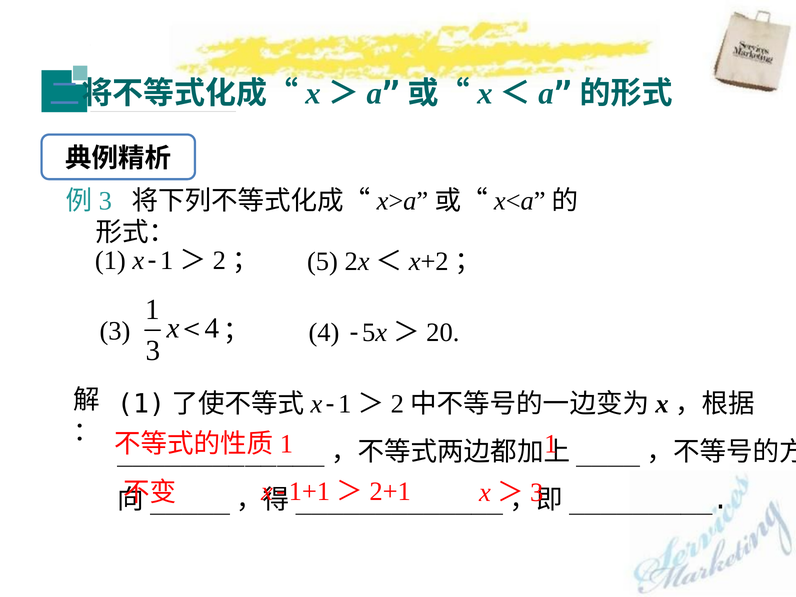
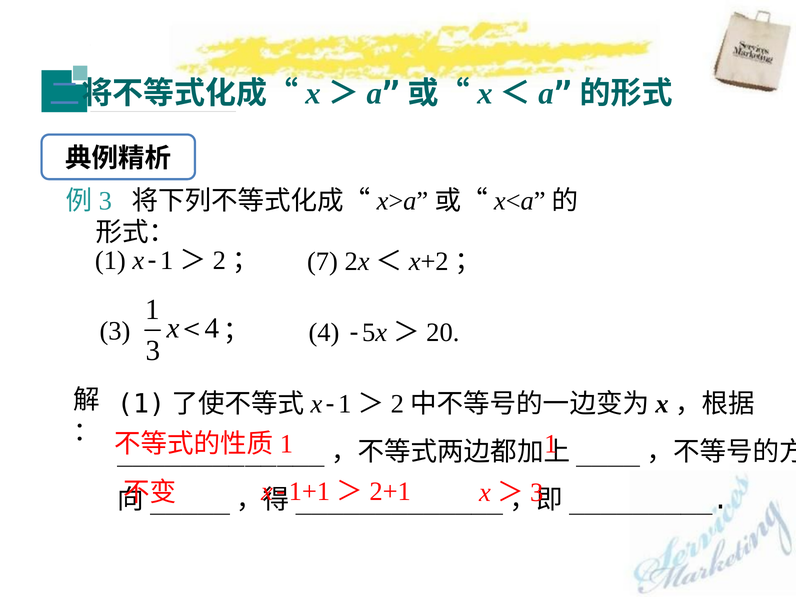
5: 5 -> 7 (323, 262)
